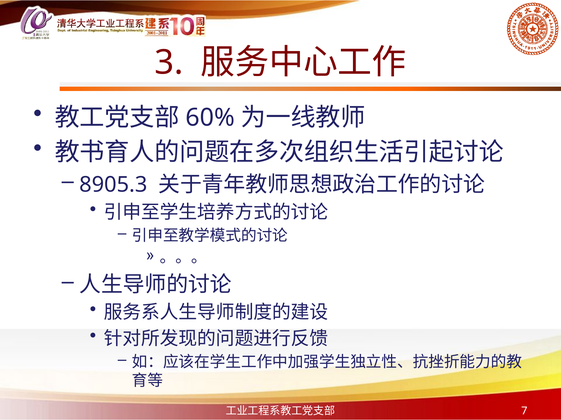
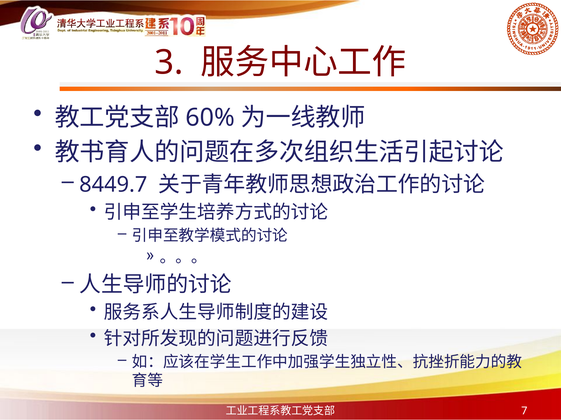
8905.3: 8905.3 -> 8449.7 (113, 185)
